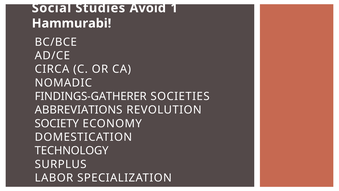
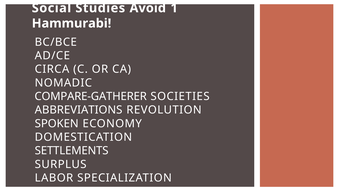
FINDINGS-GATHERER: FINDINGS-GATHERER -> COMPARE-GATHERER (91, 96)
SOCIETY: SOCIETY -> SPOKEN (57, 123)
TECHNOLOGY: TECHNOLOGY -> SETTLEMENTS (72, 150)
